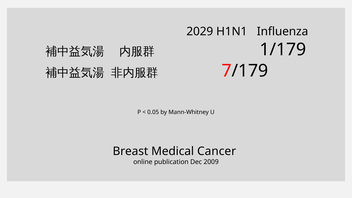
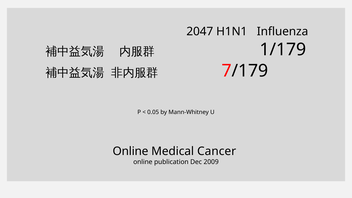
2029: 2029 -> 2047 (200, 32)
Breast: Breast -> Online (130, 151)
